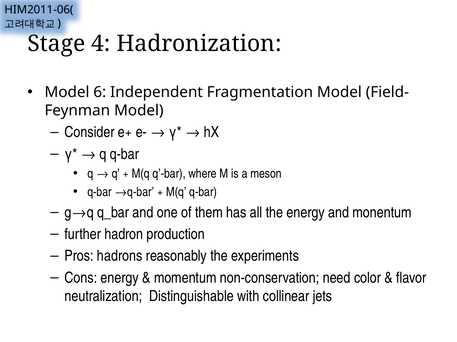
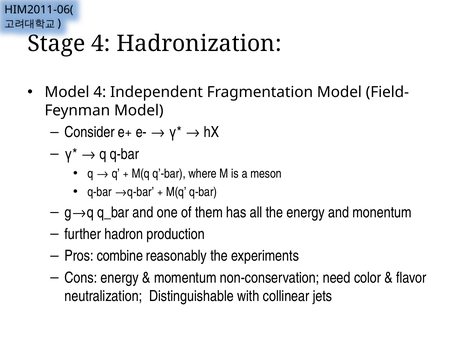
Model 6: 6 -> 4 (100, 92)
hadrons: hadrons -> combine (120, 257)
